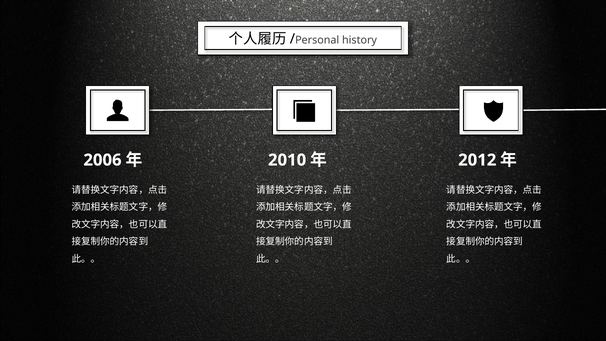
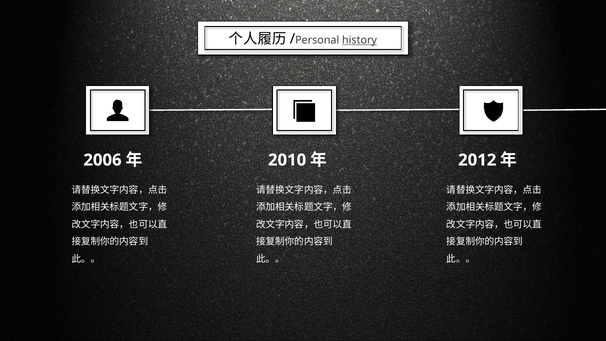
history underline: none -> present (360, 40)
